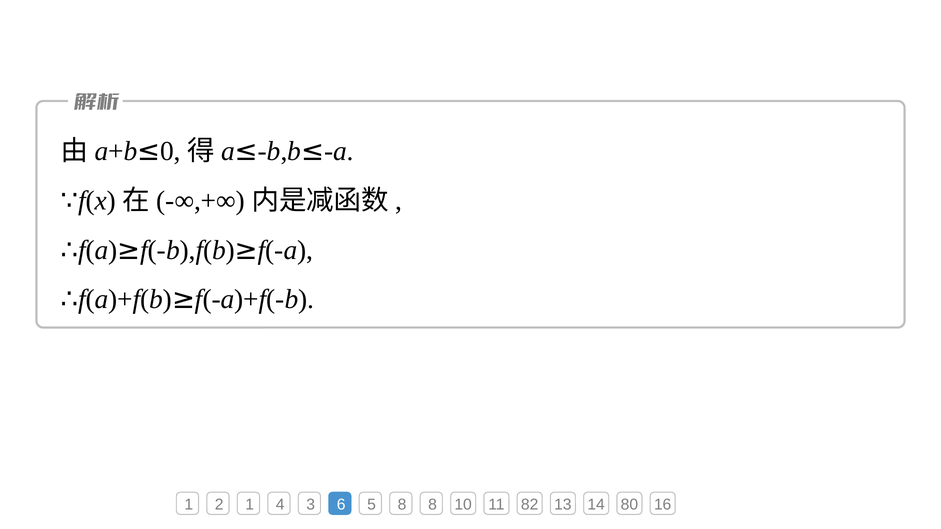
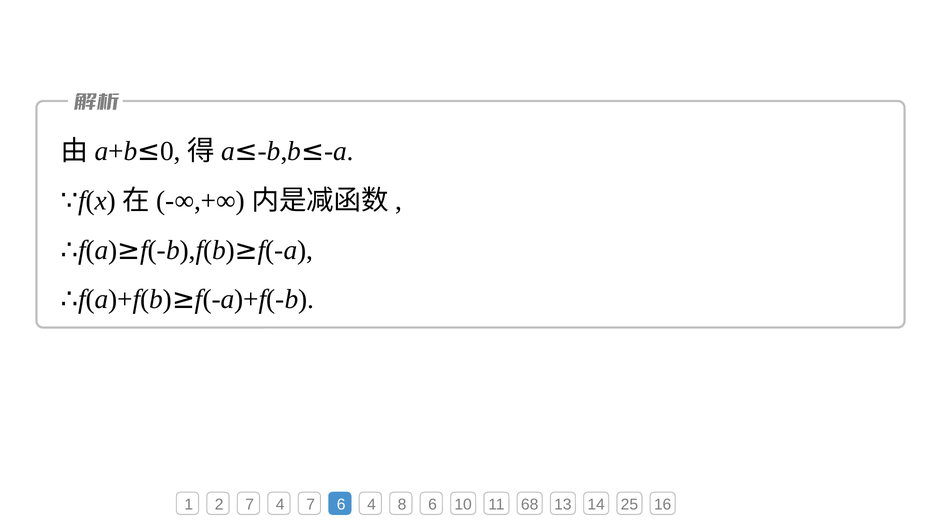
2 1: 1 -> 7 (250, 505)
4 3: 3 -> 7 (311, 505)
6 5: 5 -> 4 (372, 505)
8 8: 8 -> 6 (433, 505)
82: 82 -> 68 (530, 505)
80: 80 -> 25 (629, 505)
